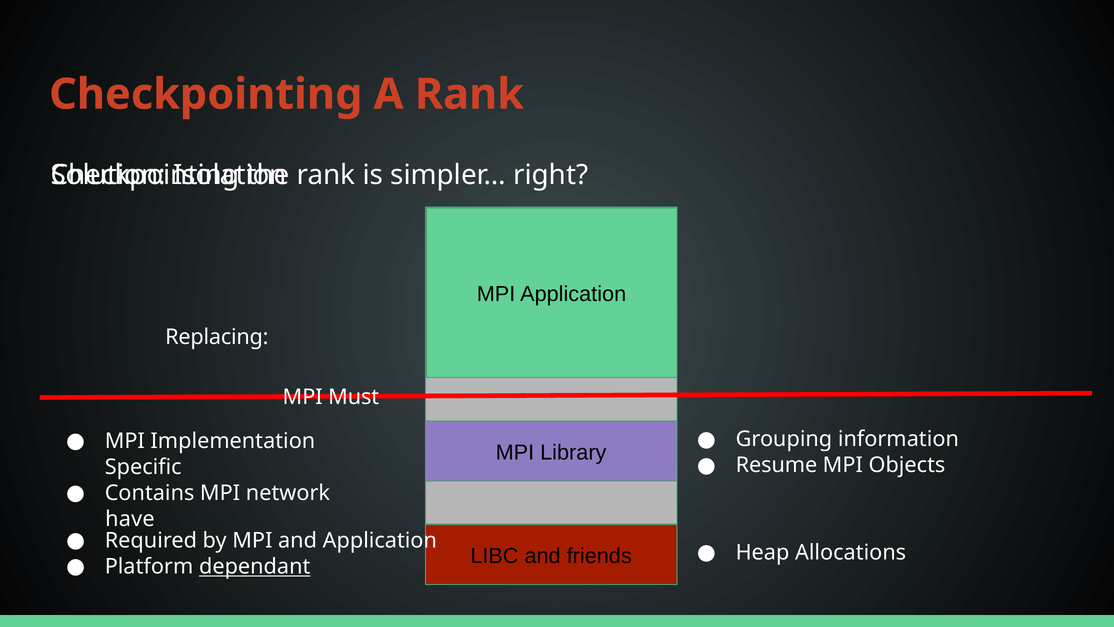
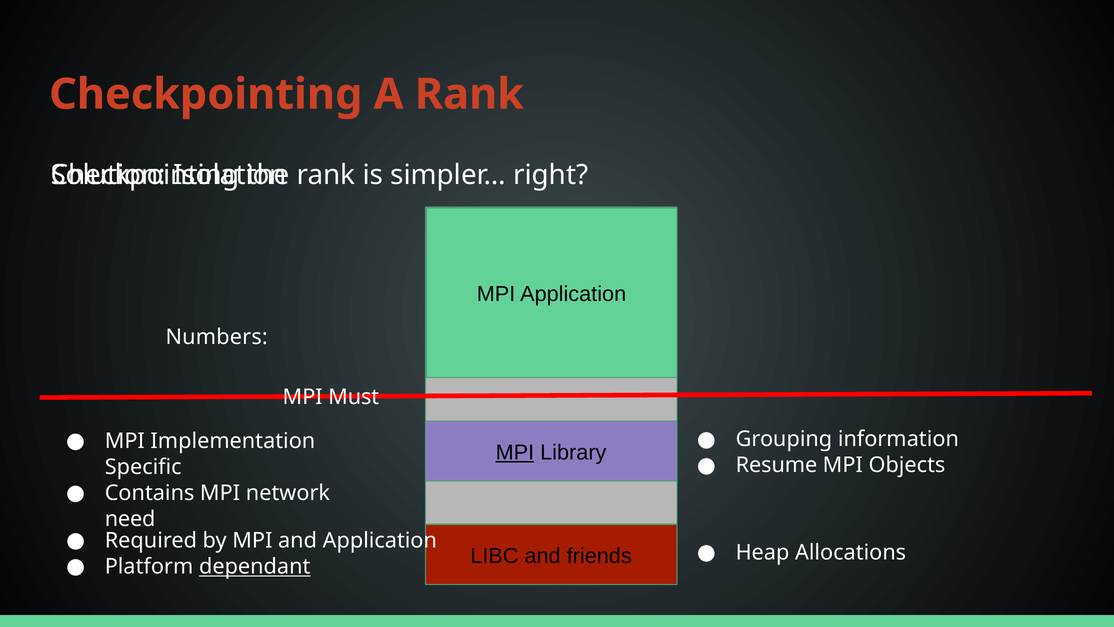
Replacing: Replacing -> Numbers (217, 337)
MPI underline: none -> present (515, 452)
have: have -> need (130, 519)
